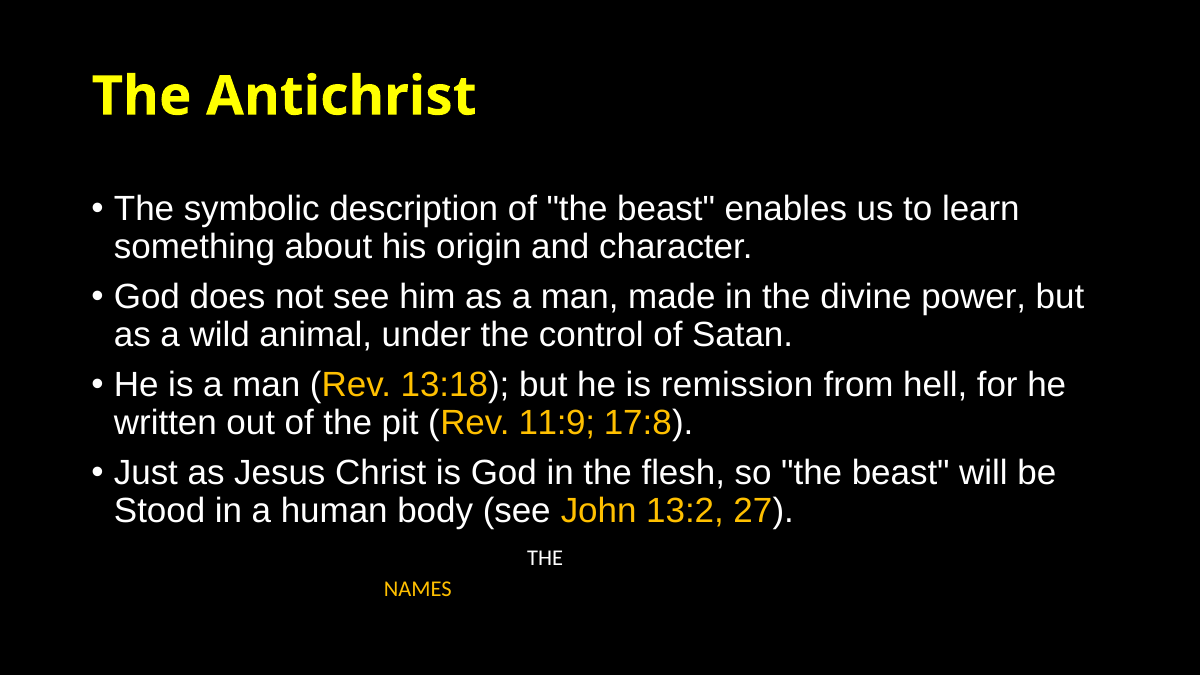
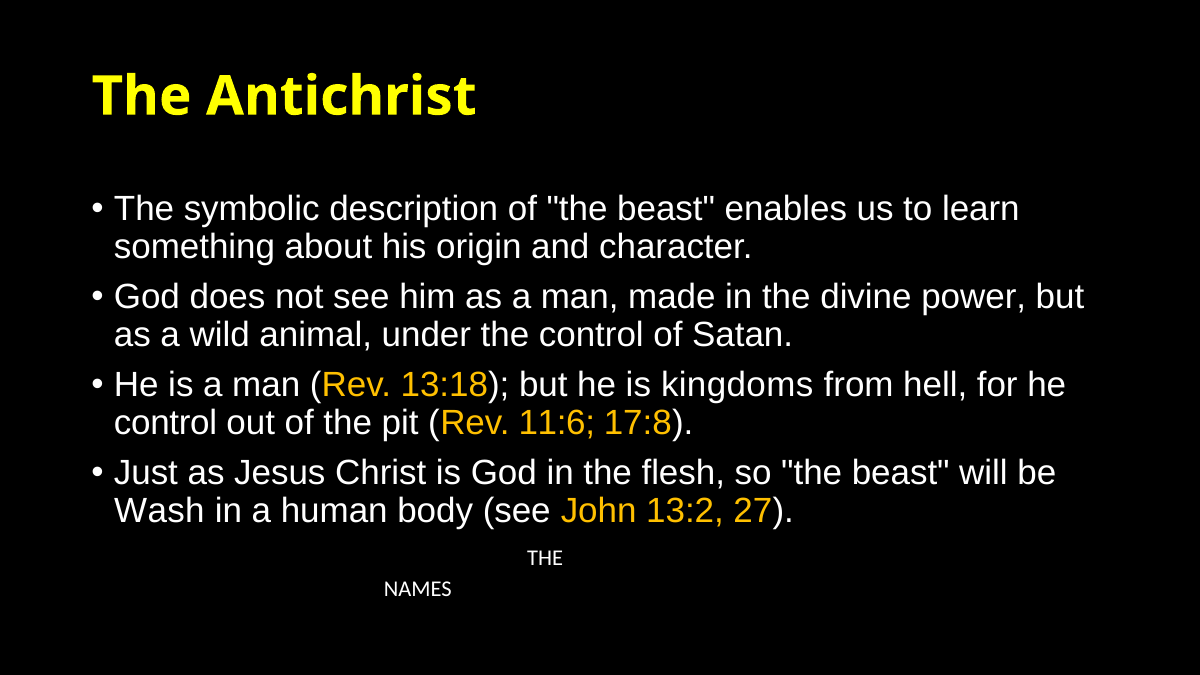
remission: remission -> kingdoms (737, 385)
written: written -> control (166, 423)
11:9: 11:9 -> 11:6 (557, 423)
Stood: Stood -> Wash (159, 511)
NAMES colour: yellow -> white (418, 590)
